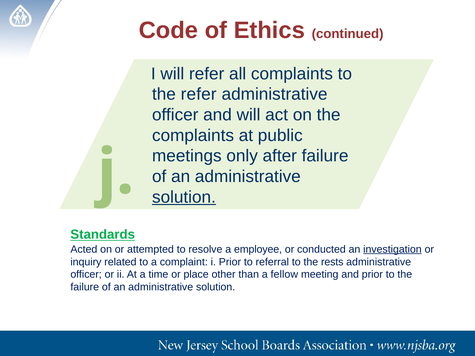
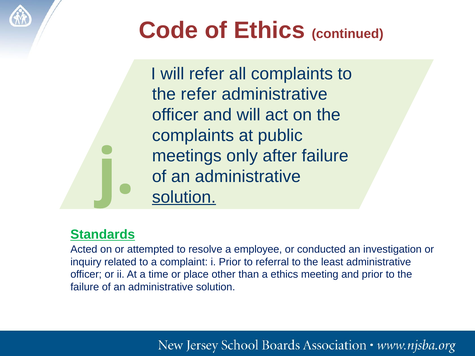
investigation underline: present -> none (392, 249)
rests: rests -> least (332, 262)
a fellow: fellow -> ethics (284, 275)
